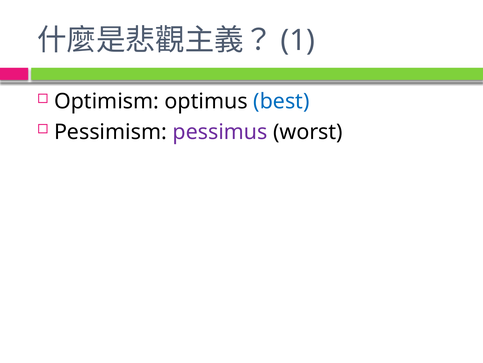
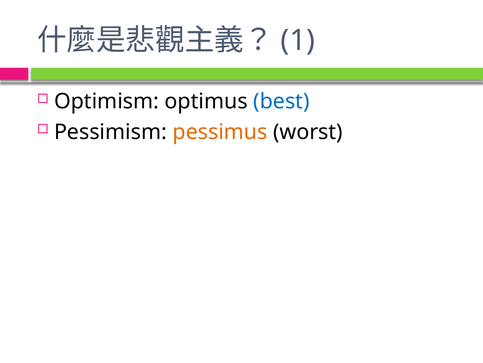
pessimus colour: purple -> orange (220, 132)
